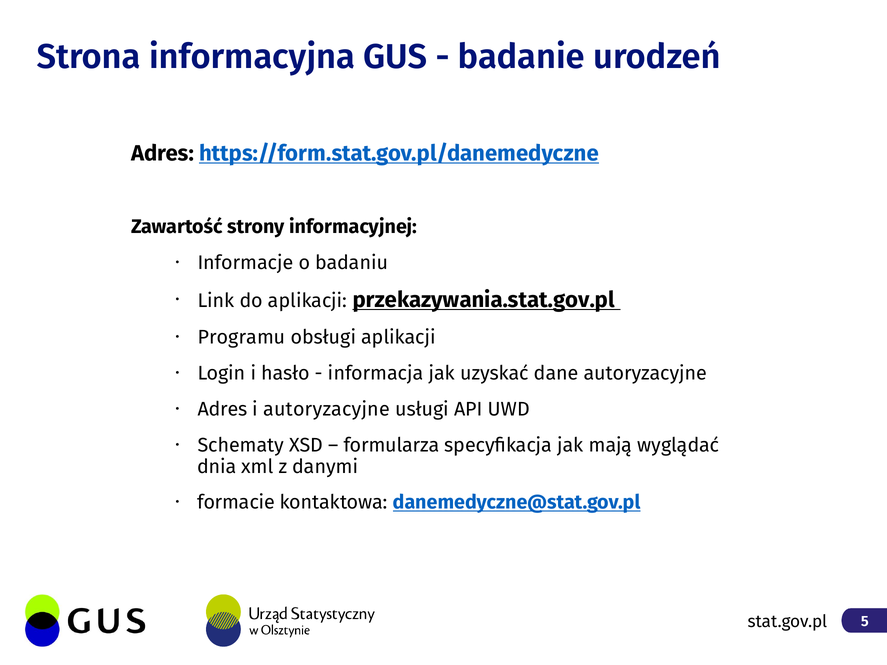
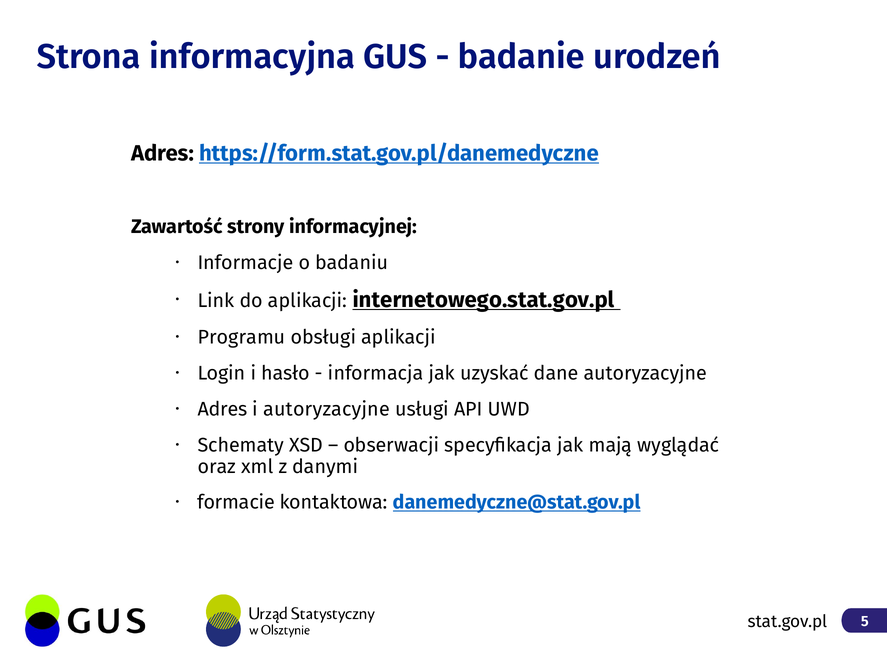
przekazywania.stat.gov.pl: przekazywania.stat.gov.pl -> internetowego.stat.gov.pl (484, 300)
formularza: formularza -> obserwacji (391, 445)
dnia: dnia -> oraz (217, 467)
